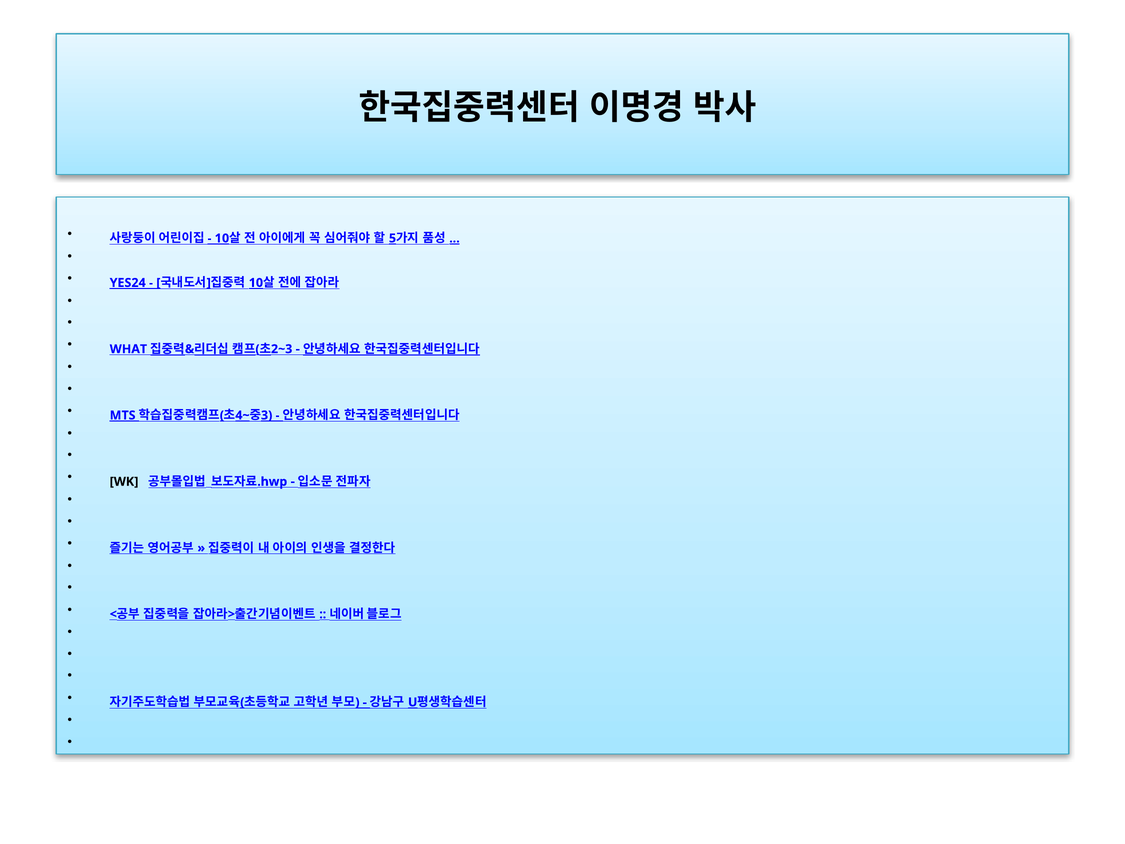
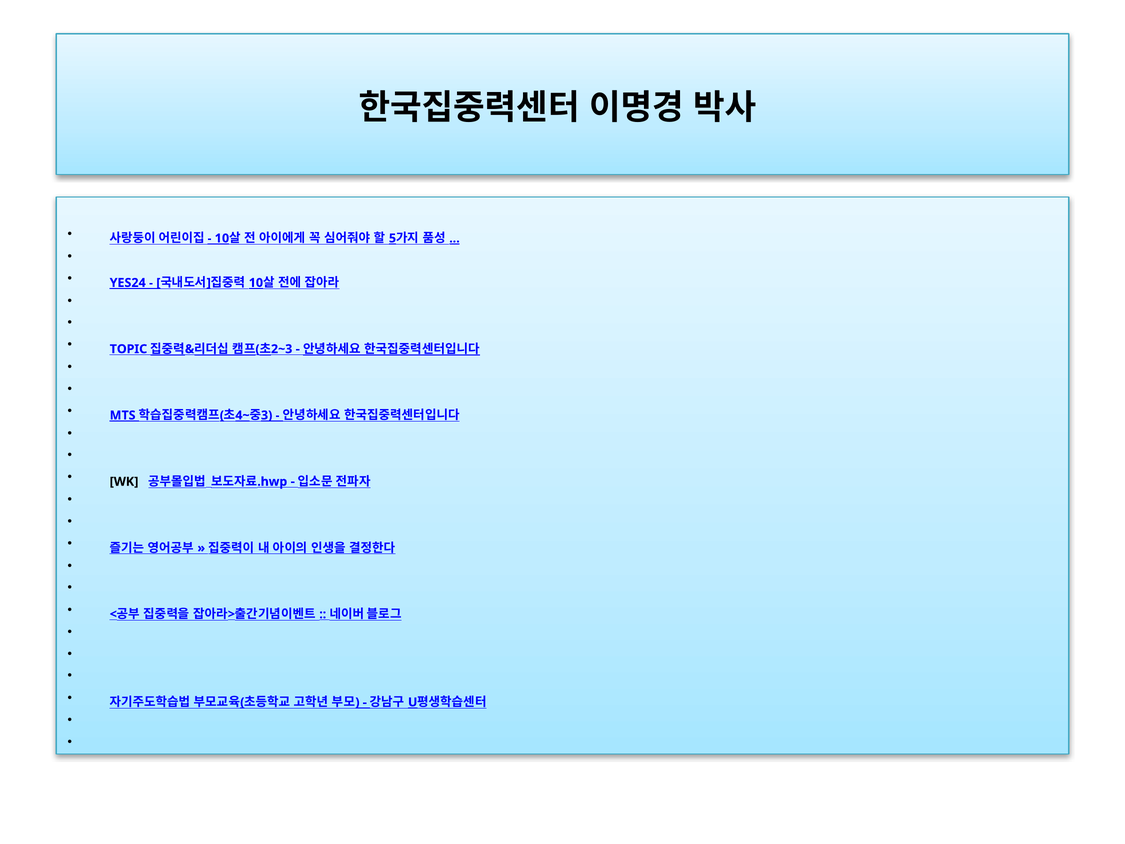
WHAT: WHAT -> TOPIC (128, 349)
